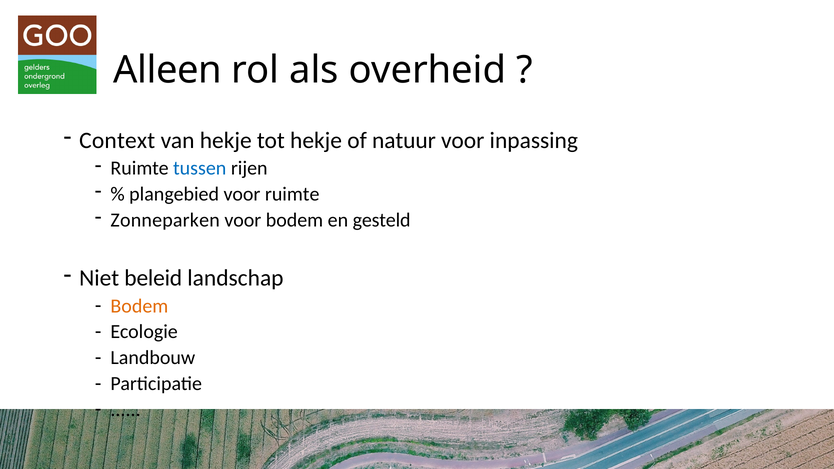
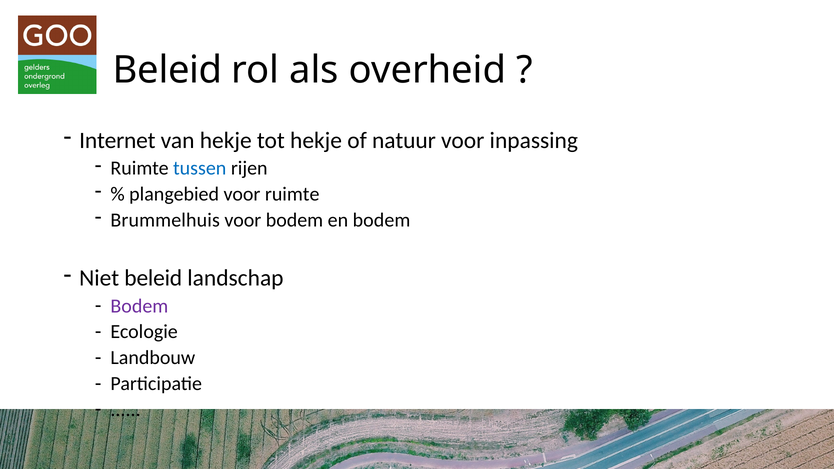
Alleen: Alleen -> Beleid (168, 70)
Context: Context -> Internet (117, 141)
Zonneparken: Zonneparken -> Brummelhuis (165, 220)
en gesteld: gesteld -> bodem (382, 220)
Bodem colour: orange -> purple (139, 306)
